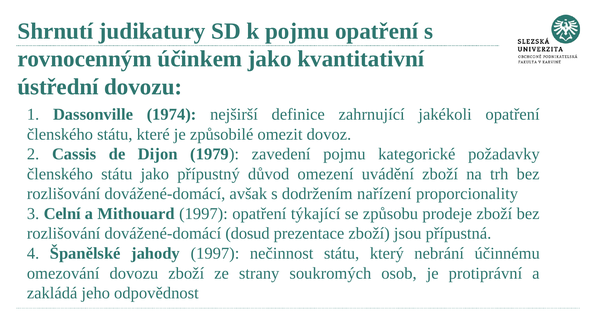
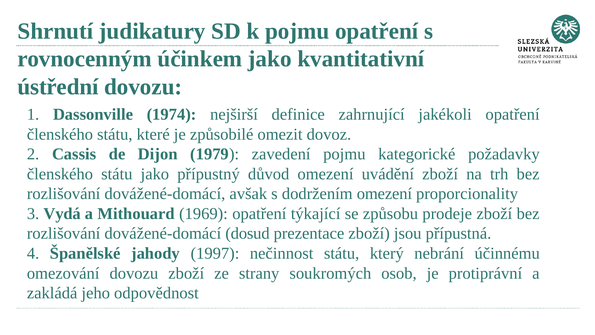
dodržením nařízení: nařízení -> omezení (384, 194)
Celní: Celní -> Vydá (62, 213)
Mithouard 1997: 1997 -> 1969 (203, 213)
